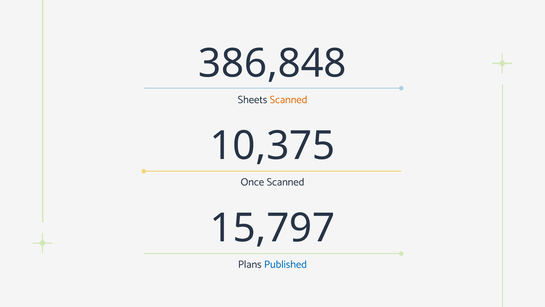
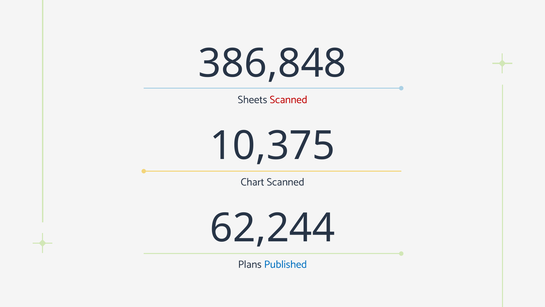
Scanned colour: orange -> red (288, 99)
Once: Once -> Chart (252, 182)
15,797: 15,797 -> 62,244 (272, 228)
